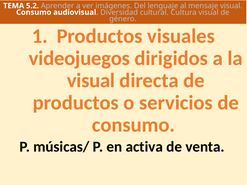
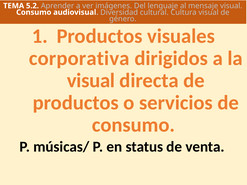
videojuegos: videojuegos -> corporativa (79, 58)
activa: activa -> status (144, 147)
